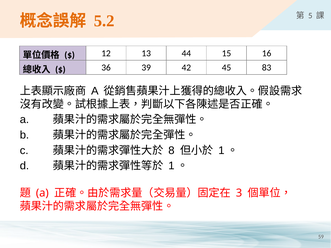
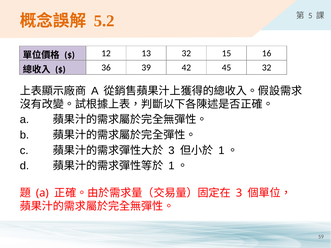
13 44: 44 -> 32 (186, 53)
45 83: 83 -> 32 (267, 68)
8: 8 -> 3 (171, 151)
